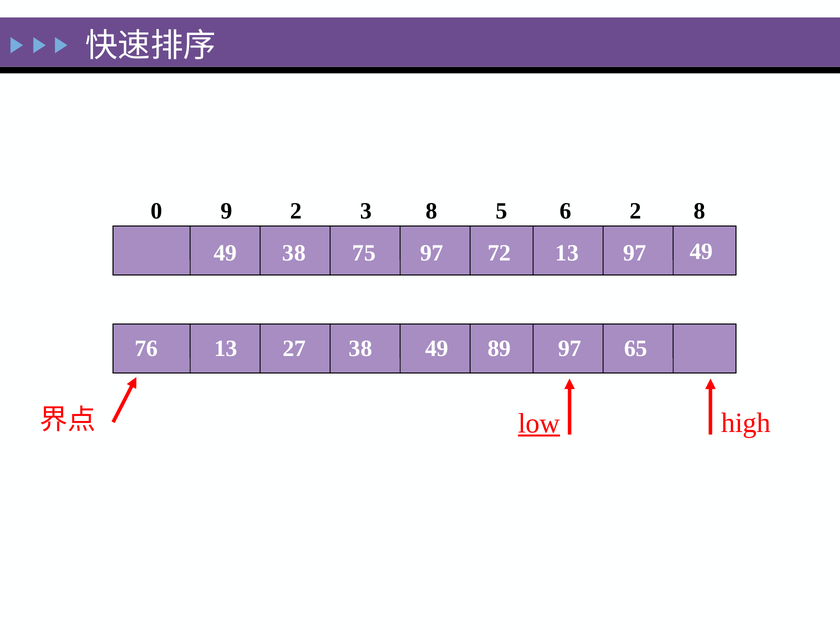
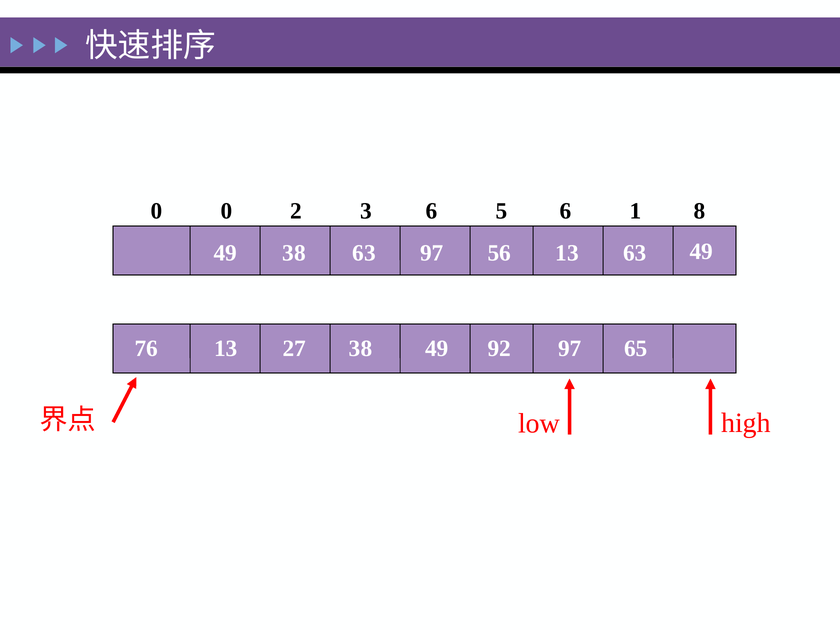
0 9: 9 -> 0 (226, 211)
3 8: 8 -> 6 (432, 211)
6 2: 2 -> 1 (636, 211)
38 75: 75 -> 63 (364, 253)
72: 72 -> 56 (499, 253)
13 97: 97 -> 63 (635, 253)
89: 89 -> 92 (499, 348)
low underline: present -> none (539, 423)
